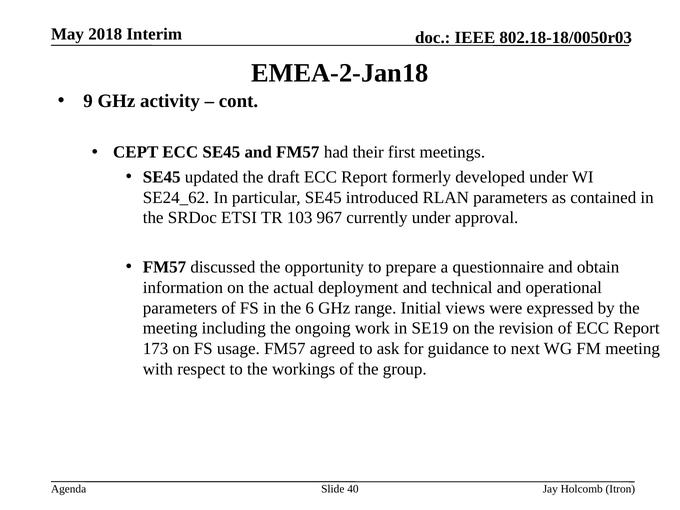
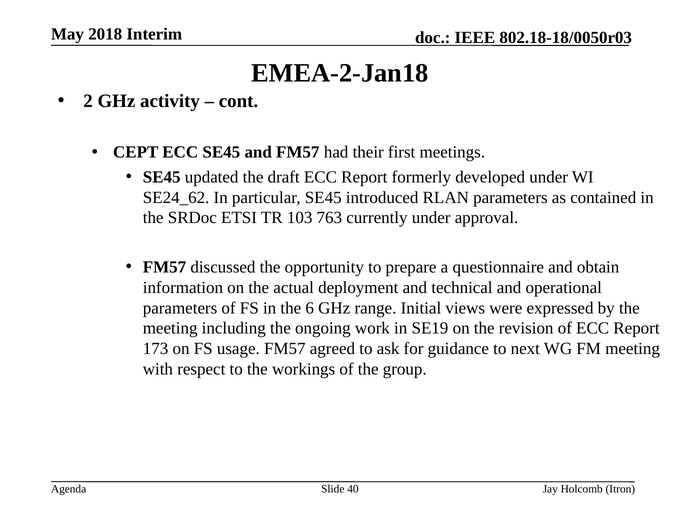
9: 9 -> 2 (88, 101)
967: 967 -> 763 (329, 218)
